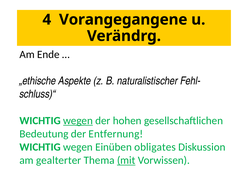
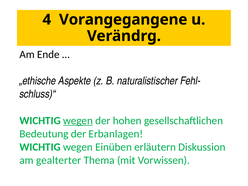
Entfernung: Entfernung -> Erbanlagen (116, 134)
obligates: obligates -> erläutern (155, 147)
mit underline: present -> none (126, 160)
